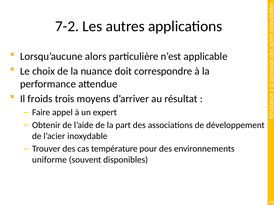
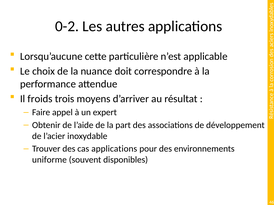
7-2: 7-2 -> 0-2 (67, 26)
alors: alors -> cette (96, 56)
cas température: température -> applications (114, 149)
